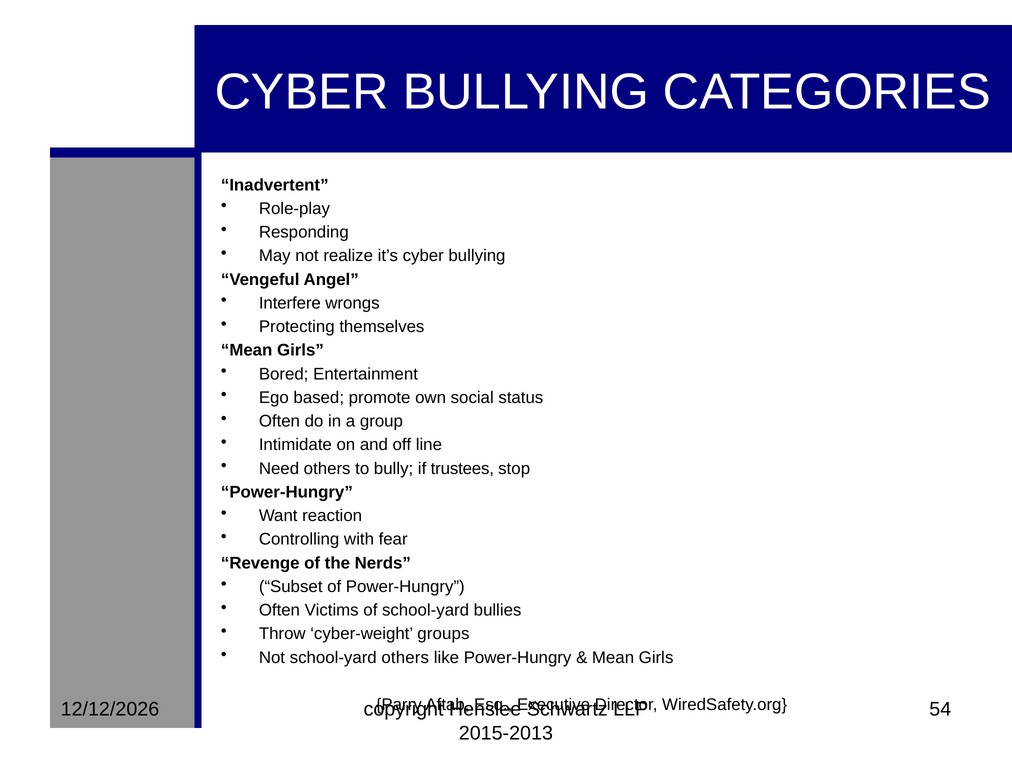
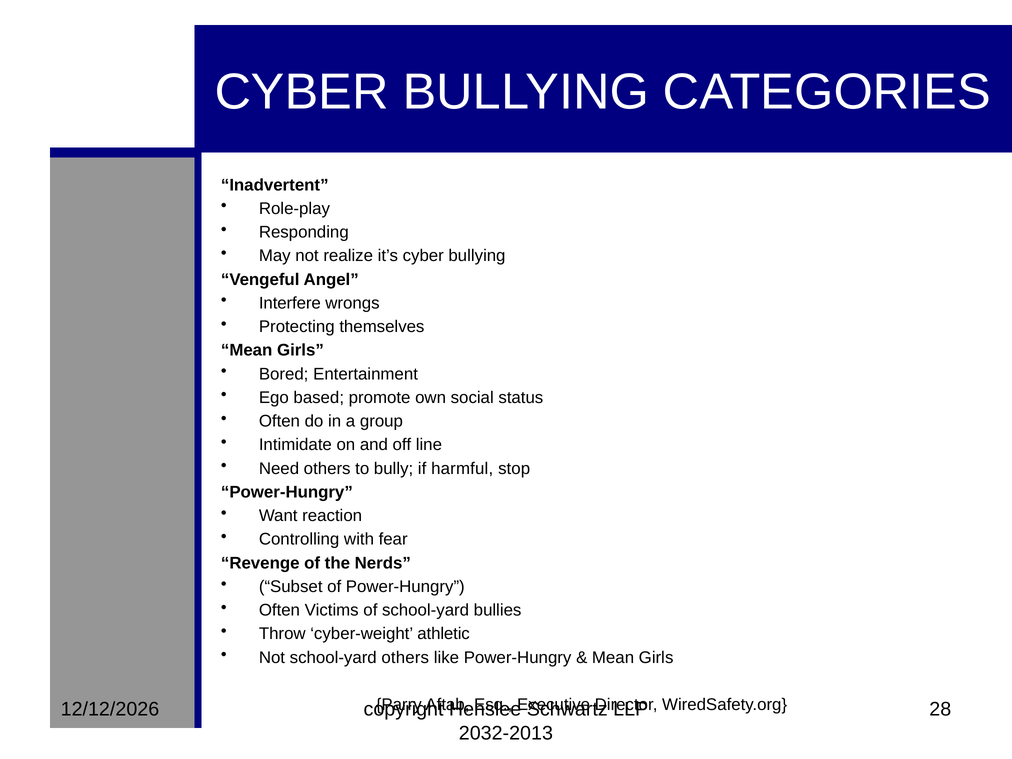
trustees: trustees -> harmful (462, 469)
groups: groups -> athletic (444, 634)
54: 54 -> 28 (940, 709)
2015-2013: 2015-2013 -> 2032-2013 (506, 733)
